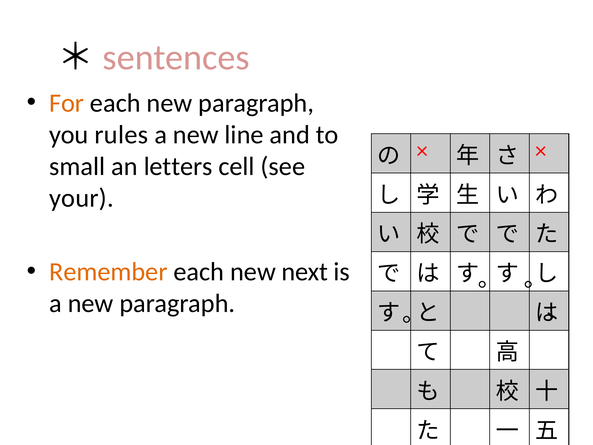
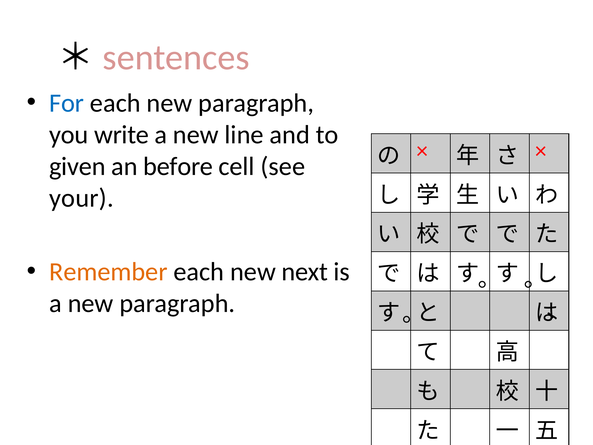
For colour: orange -> blue (67, 103)
rules: rules -> write (122, 135)
small: small -> given (77, 166)
letters: letters -> before (178, 166)
